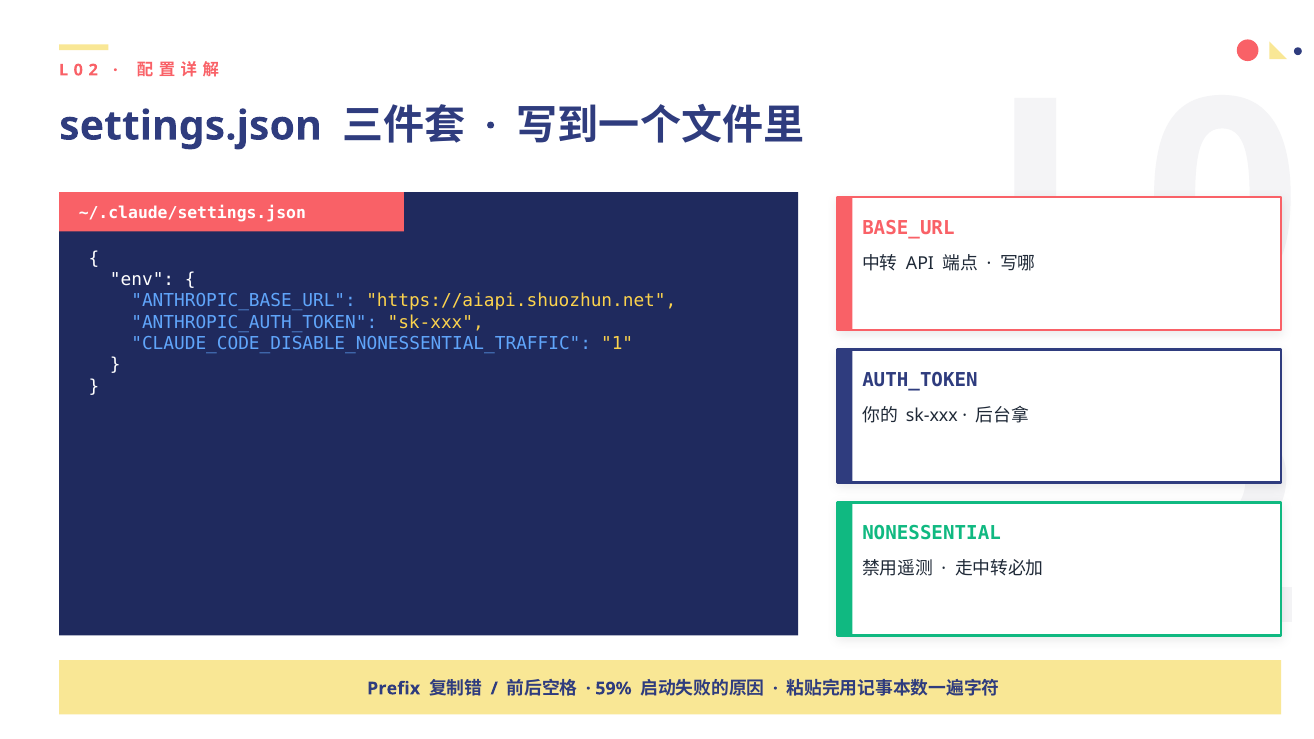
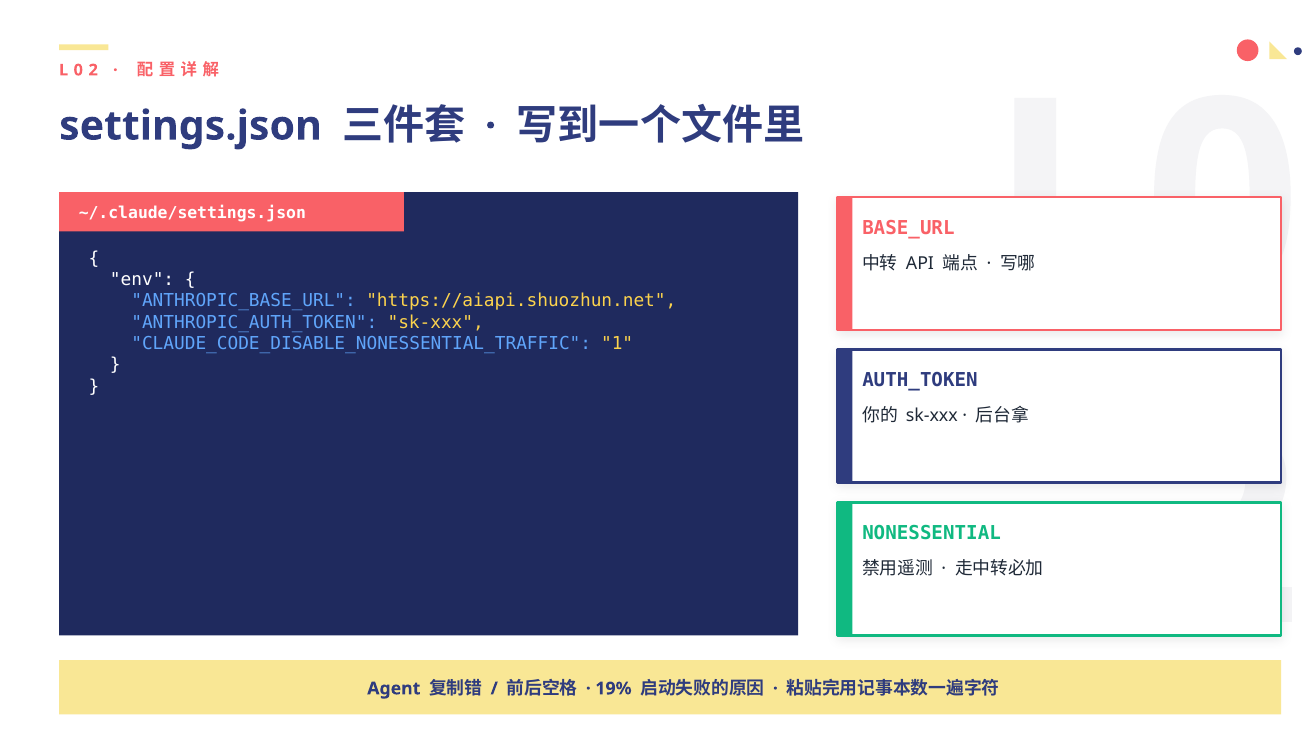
Prefix: Prefix -> Agent (394, 689)
59%: 59% -> 19% (613, 689)
